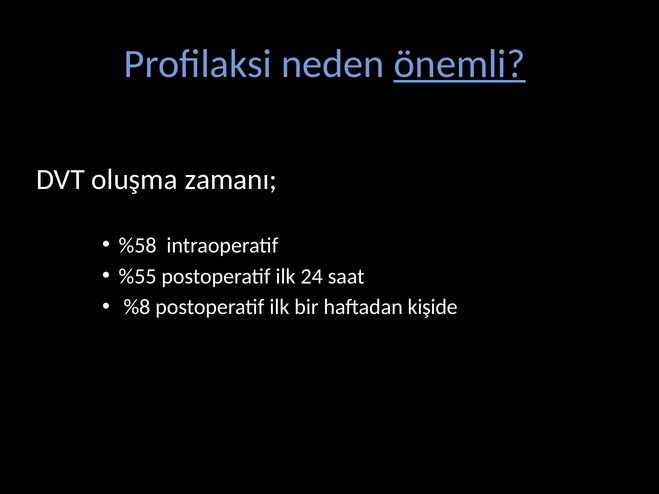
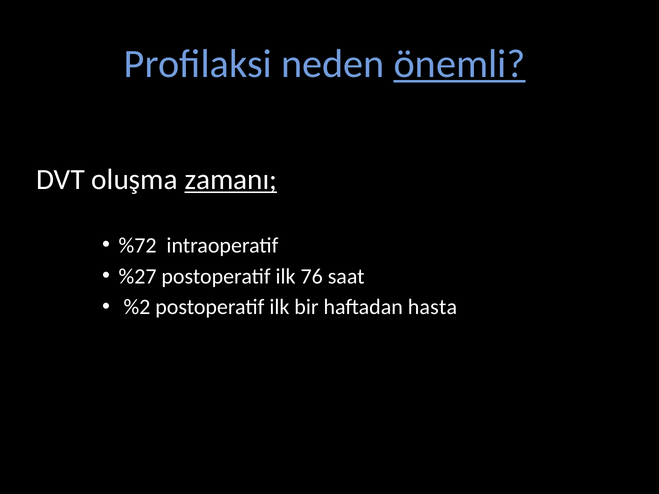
zamanı underline: none -> present (231, 180)
%58: %58 -> %72 (138, 246)
%55: %55 -> %27 (138, 276)
24: 24 -> 76 (312, 276)
%8: %8 -> %2 (137, 307)
kişide: kişide -> hasta (432, 307)
